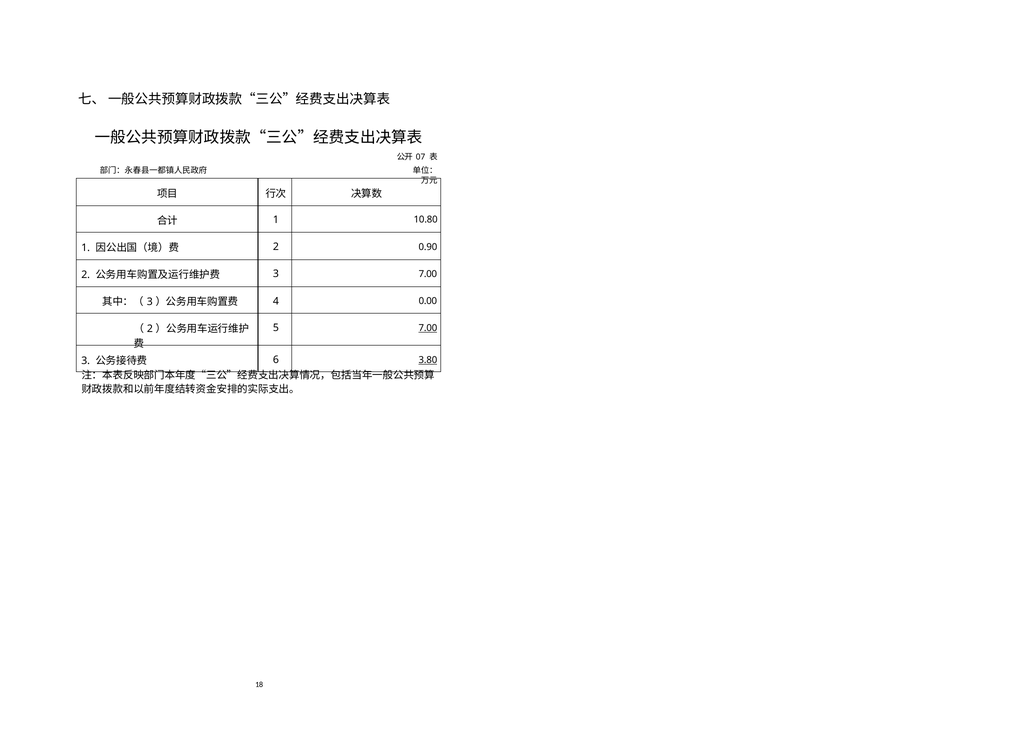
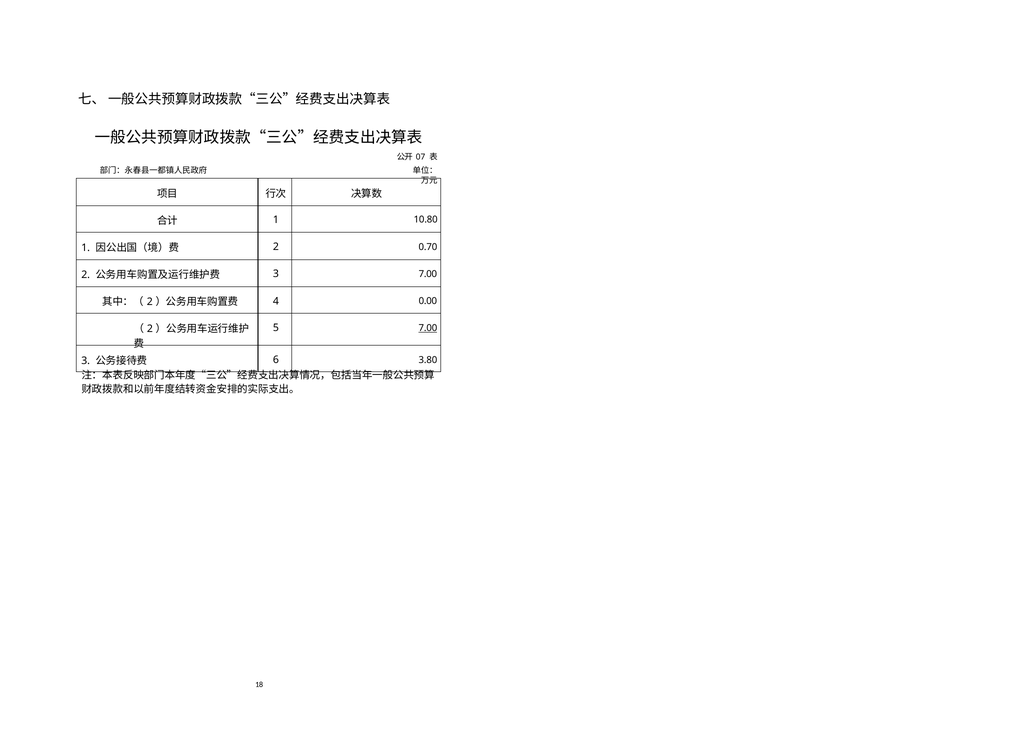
0.90: 0.90 -> 0.70 (428, 247)
3: 3 -> 2 (150, 302)
3.80 underline: present -> none (428, 360)
